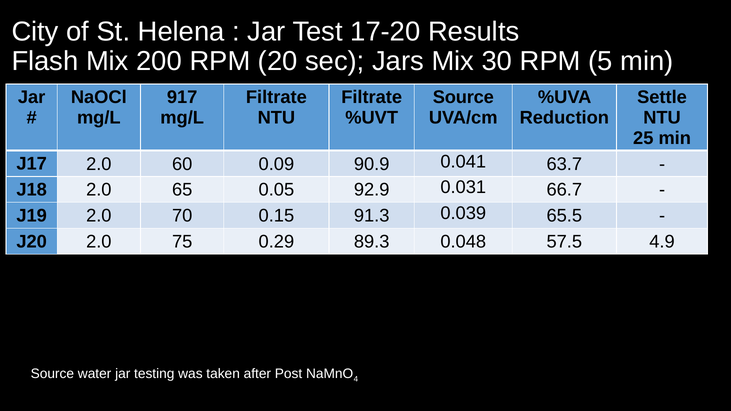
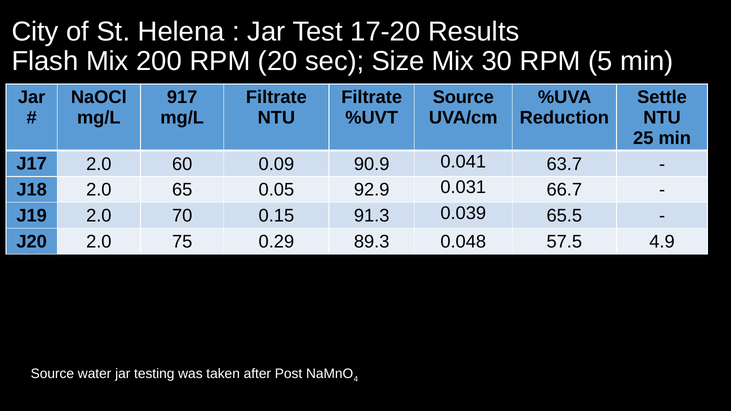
Jars: Jars -> Size (398, 61)
